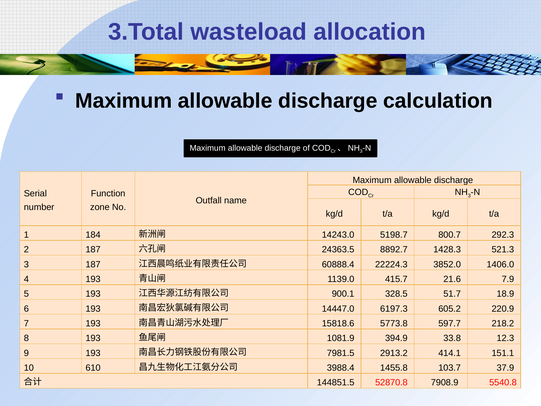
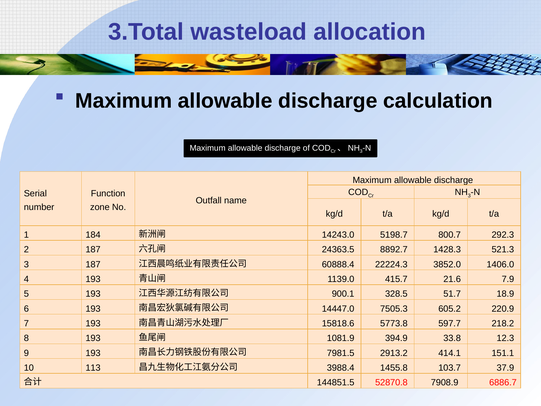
6197.3: 6197.3 -> 7505.3 (394, 309)
610: 610 -> 113 (93, 368)
5540.8: 5540.8 -> 6886.7 (503, 382)
